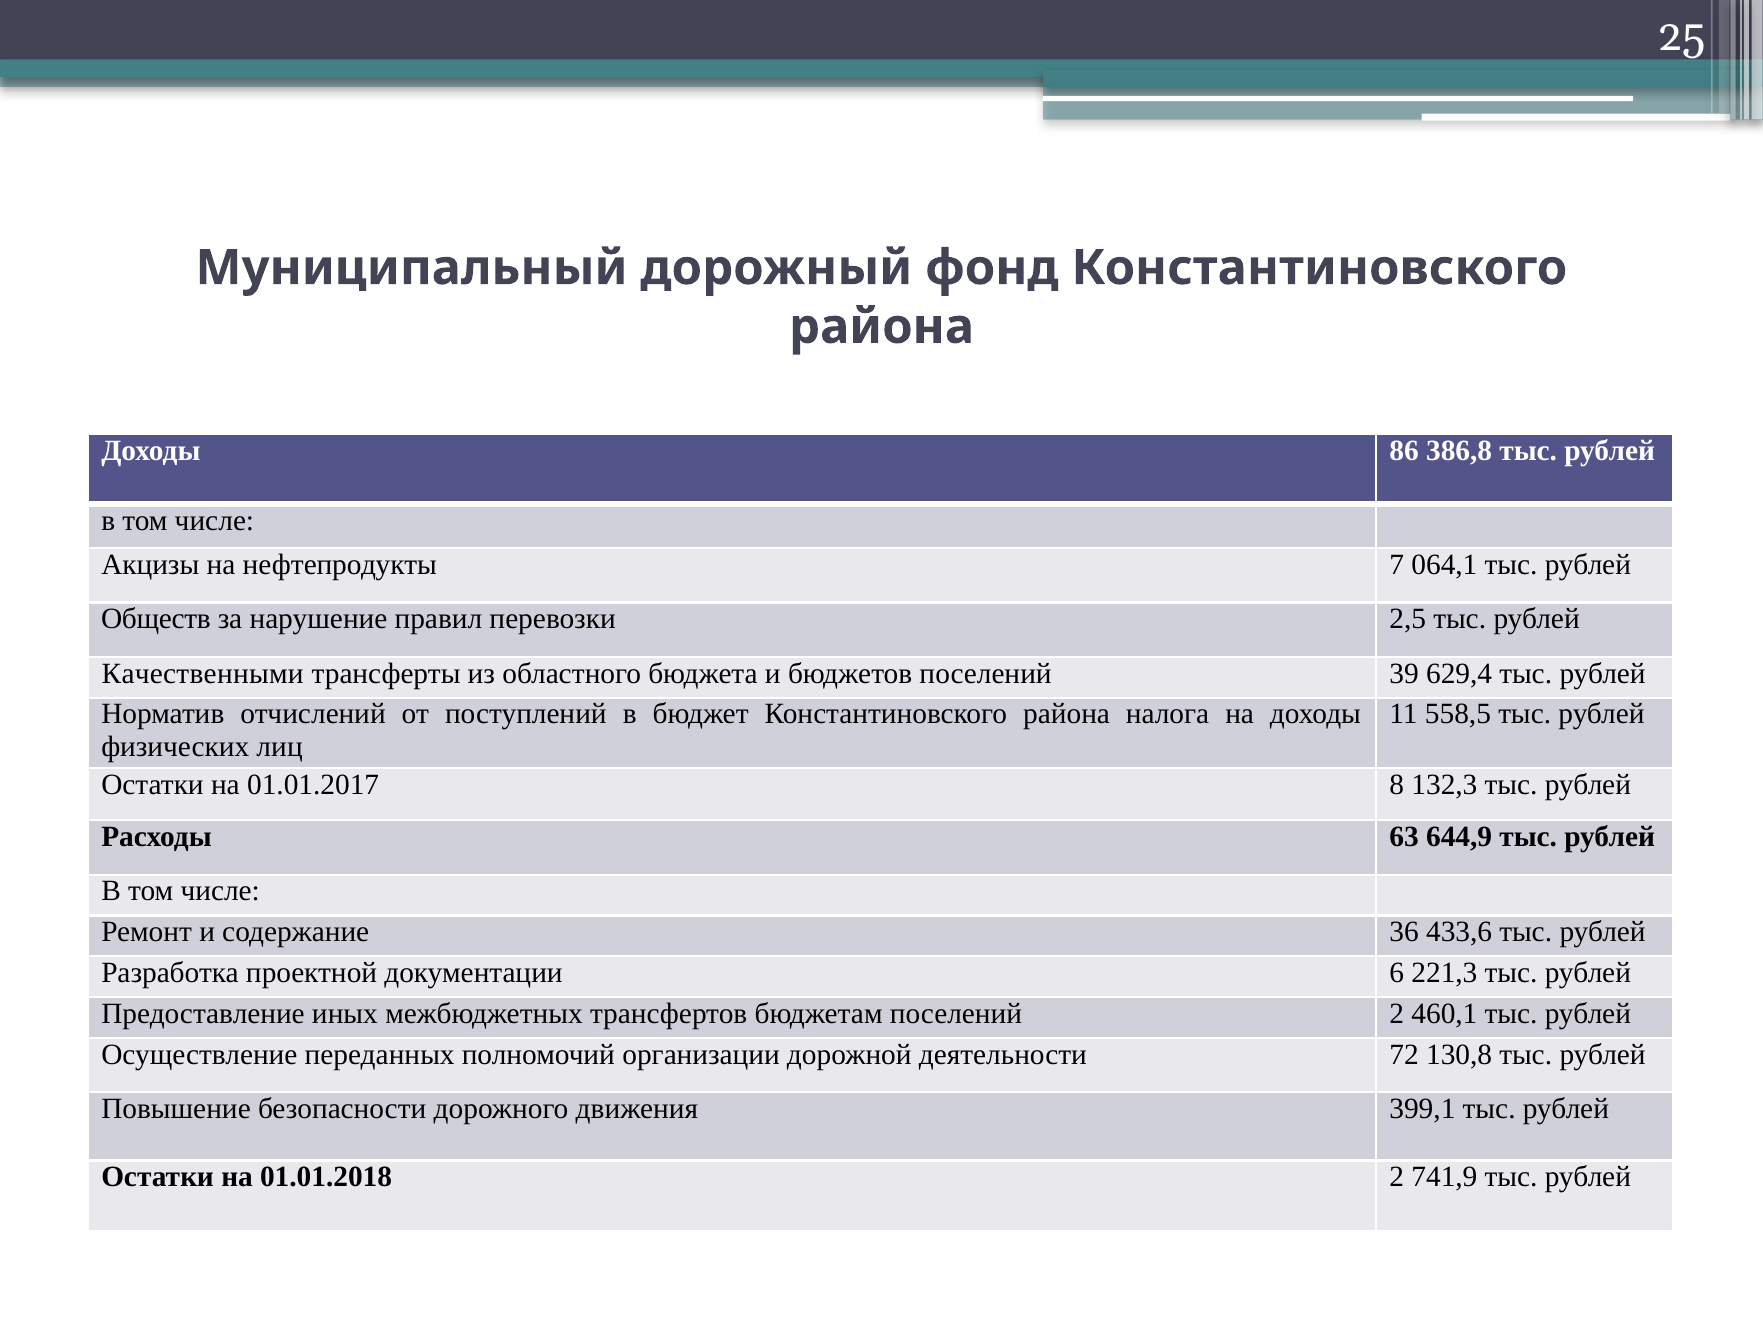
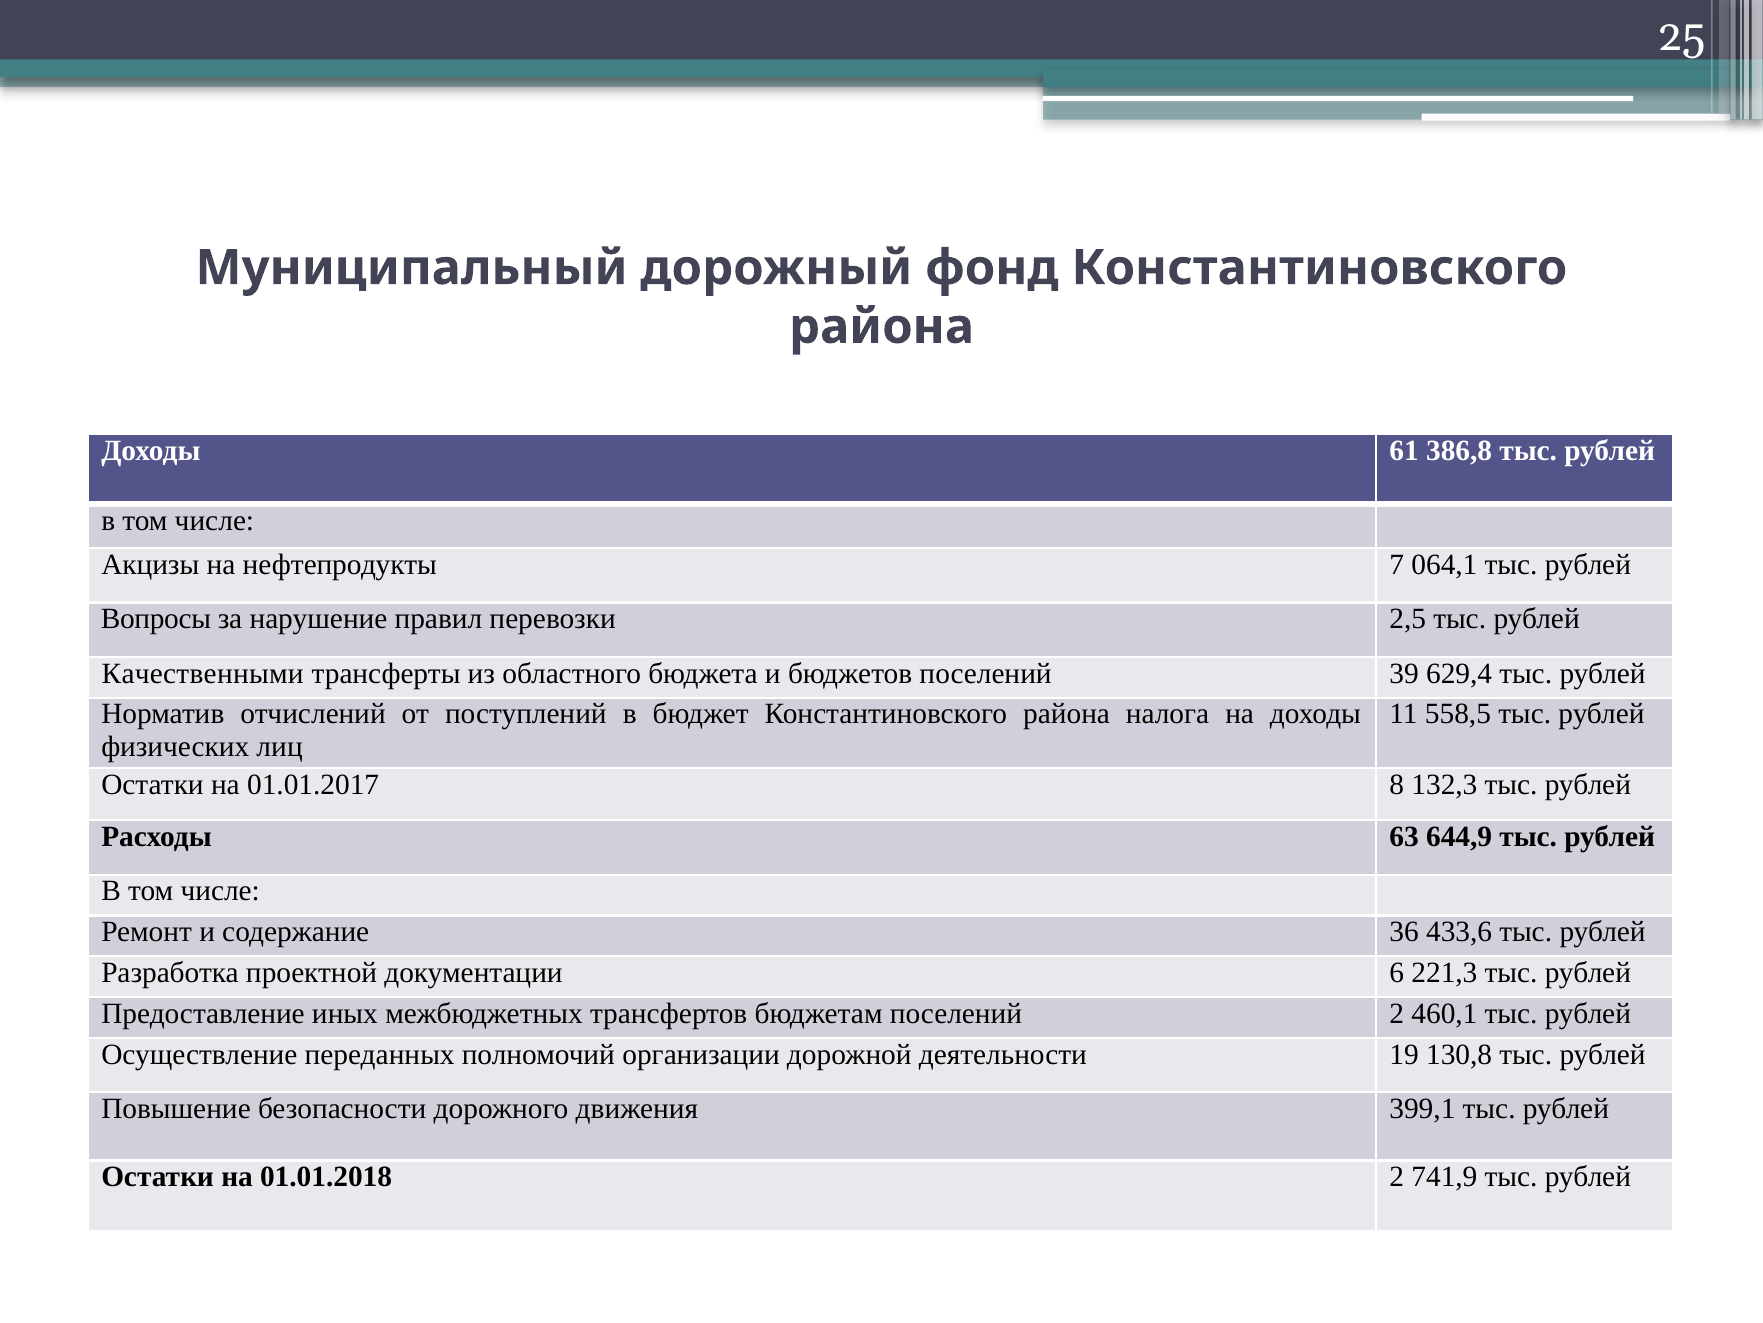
86: 86 -> 61 (1404, 450)
Обществ: Обществ -> Вопросы (156, 619)
72: 72 -> 19 (1404, 1054)
